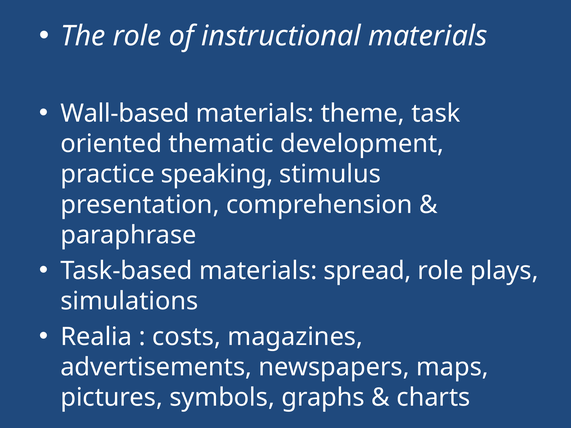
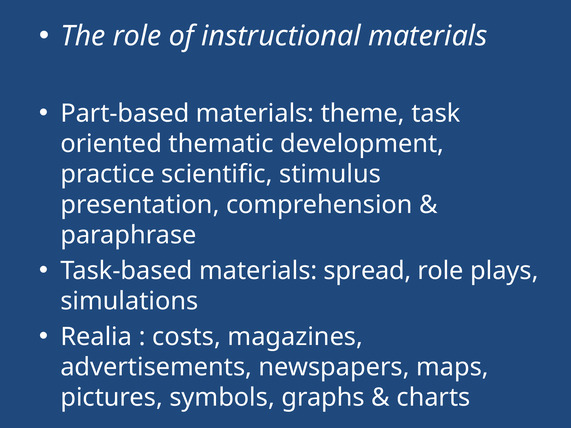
Wall-based: Wall-based -> Part-based (125, 113)
speaking: speaking -> scientific (217, 174)
